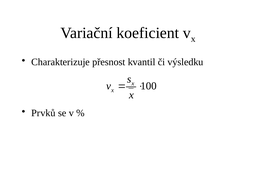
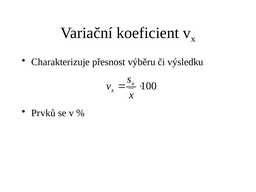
kvantil: kvantil -> výběru (142, 62)
